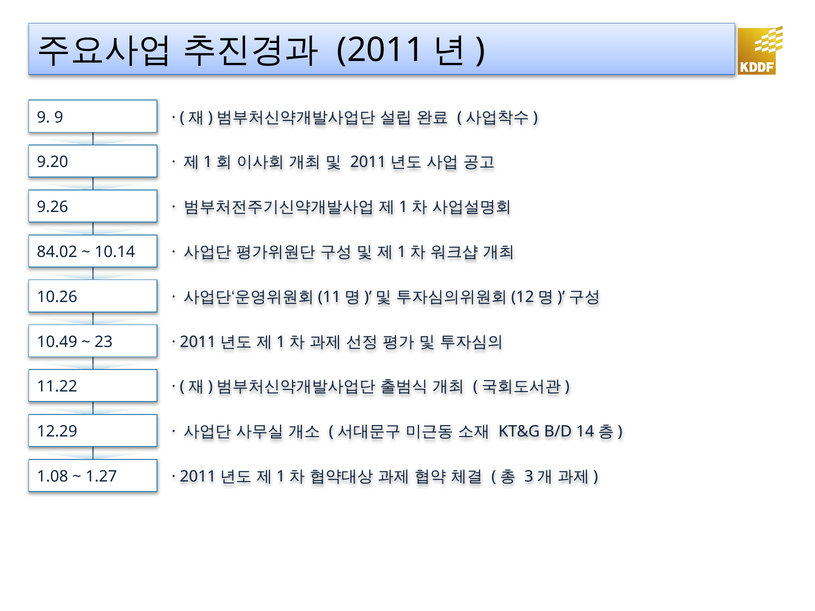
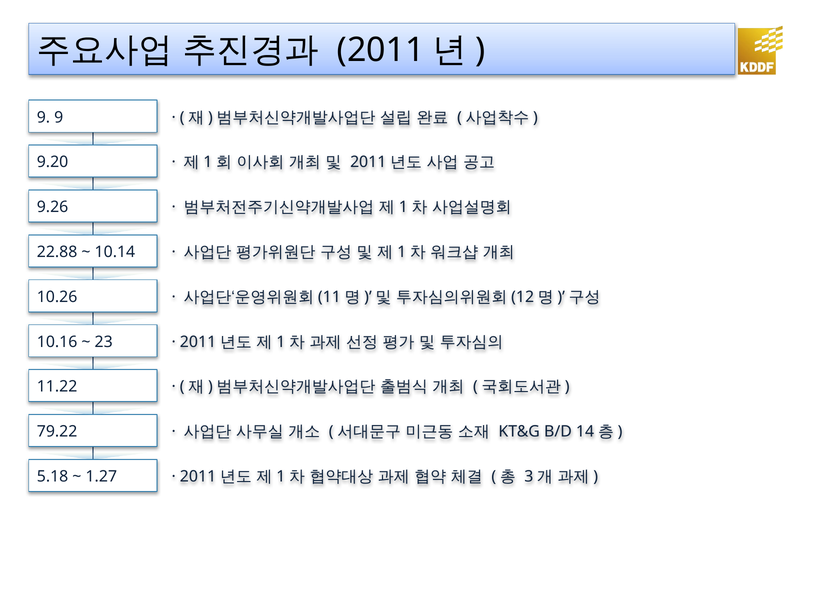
84.02: 84.02 -> 22.88 (57, 252)
10.49: 10.49 -> 10.16 (57, 342)
12.29: 12.29 -> 79.22 (57, 432)
1.08: 1.08 -> 5.18 (53, 477)
